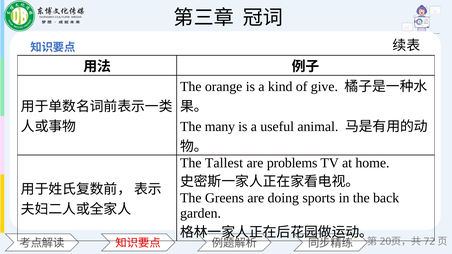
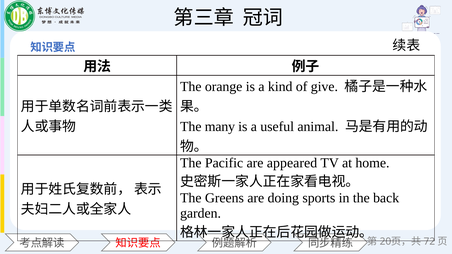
Tallest: Tallest -> Pacific (224, 163)
problems: problems -> appeared (292, 163)
